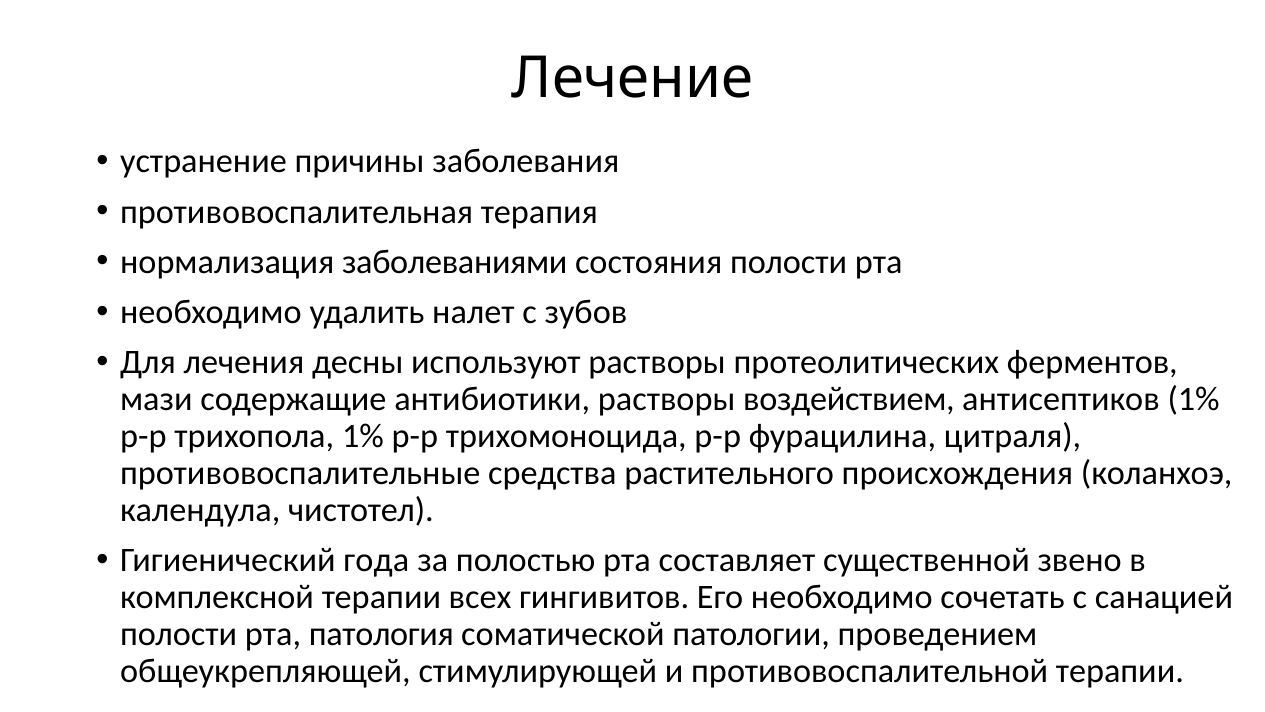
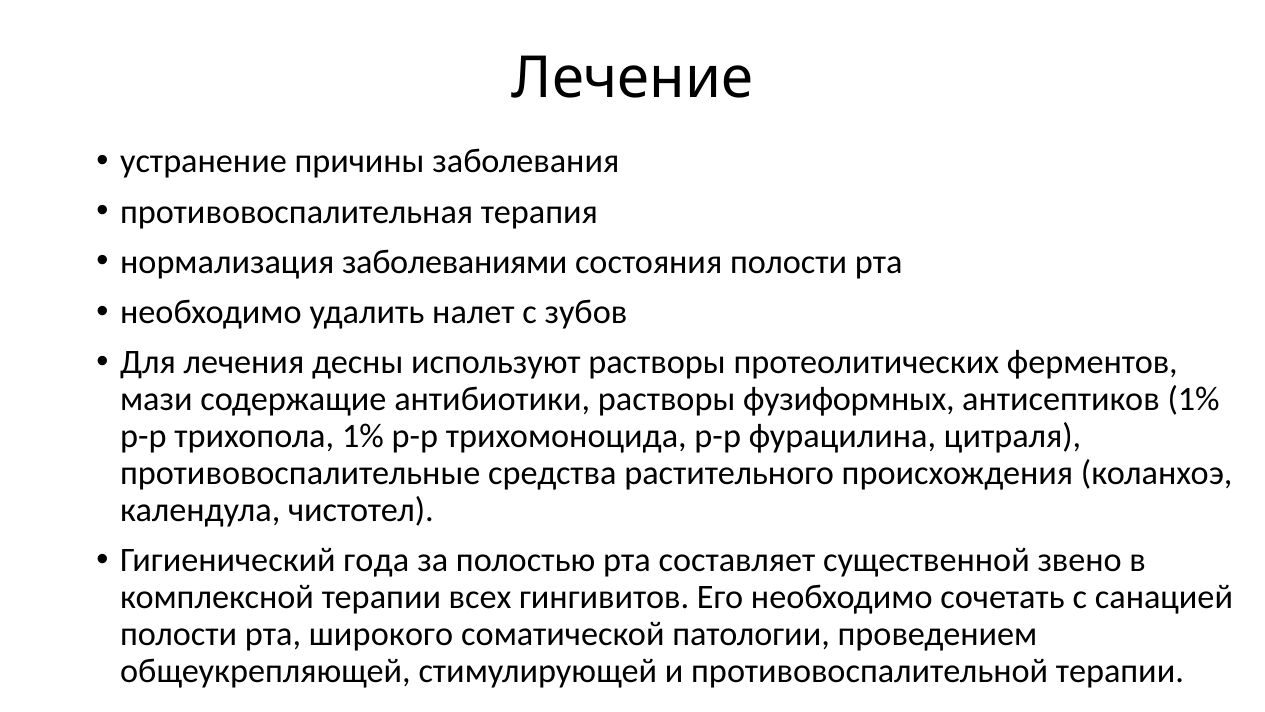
воздействием: воздействием -> фузиформных (849, 399)
патология: патология -> широкого (381, 634)
